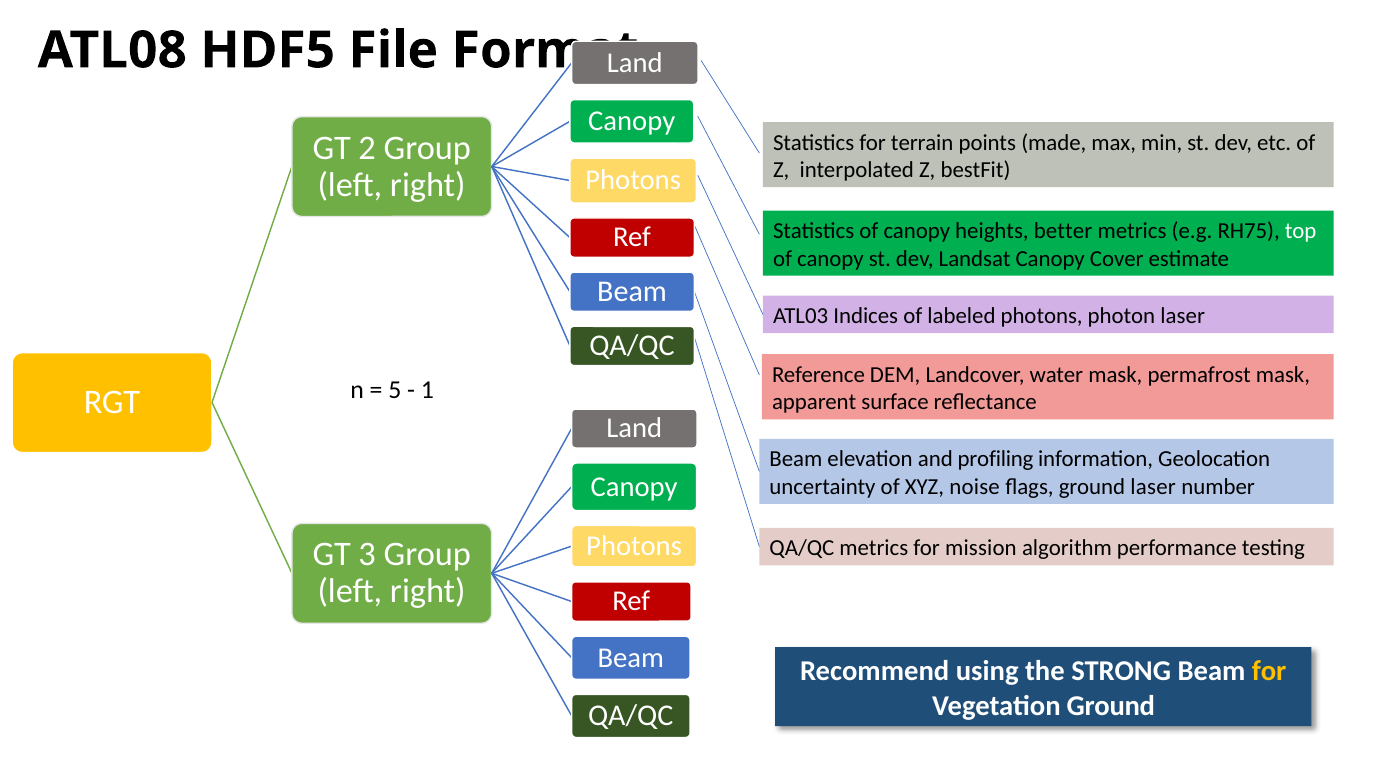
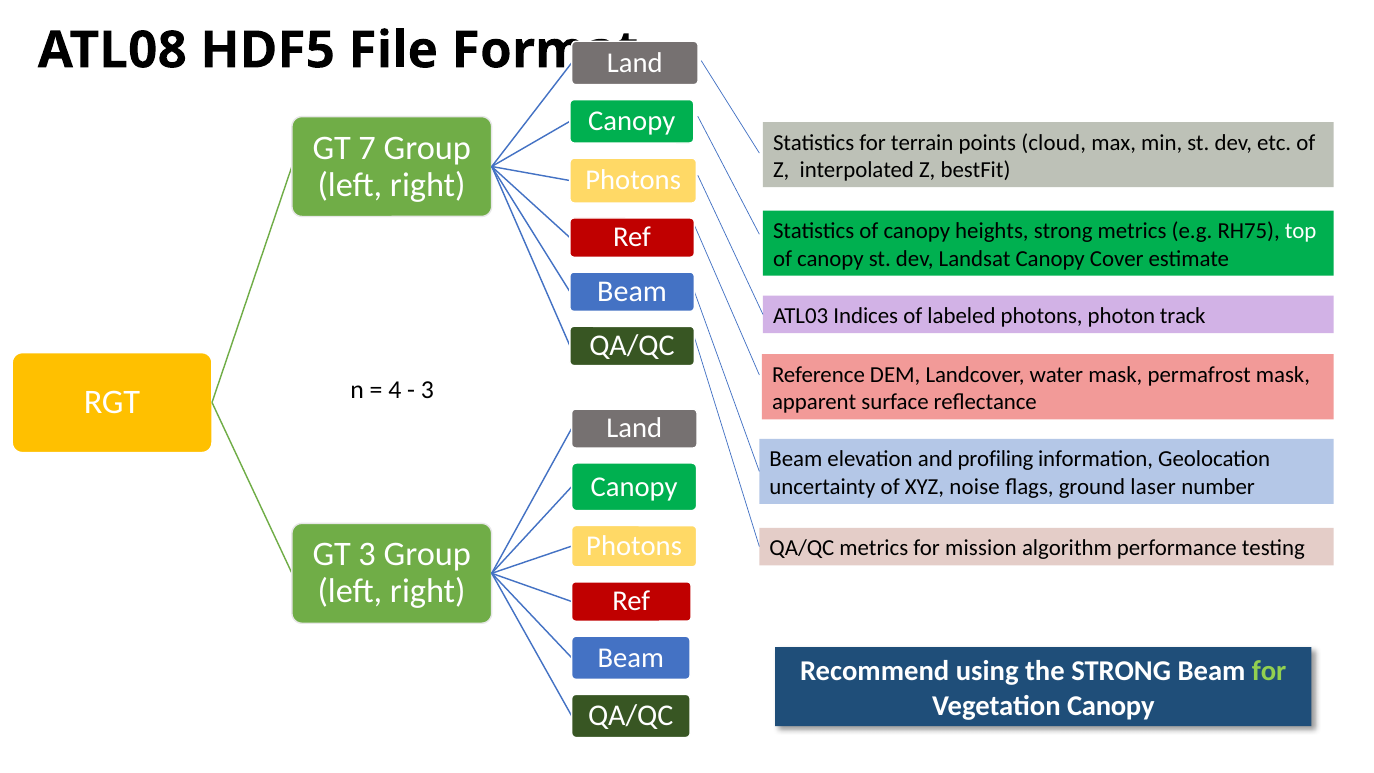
made: made -> cloud (1054, 142)
2: 2 -> 7 (367, 148)
heights better: better -> strong (1063, 231)
photon laser: laser -> track (1183, 316)
5: 5 -> 4 (395, 390)
1: 1 -> 3 (427, 390)
for colour: yellow -> light green (1269, 671)
Vegetation Ground: Ground -> Canopy (1111, 706)
